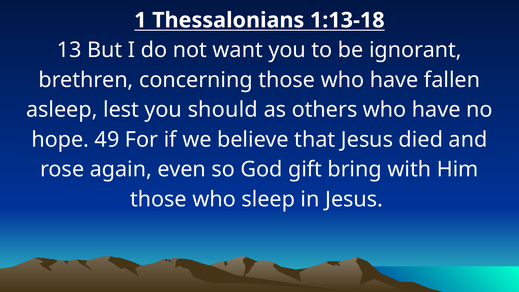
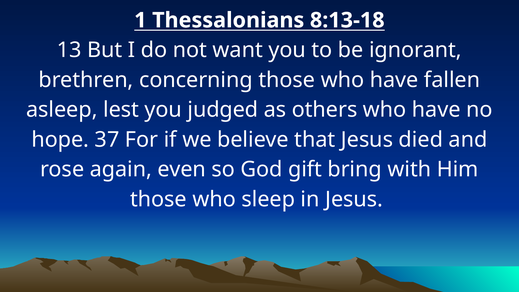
1:13-18: 1:13-18 -> 8:13-18 (347, 20)
should: should -> judged (223, 110)
49: 49 -> 37 (107, 140)
